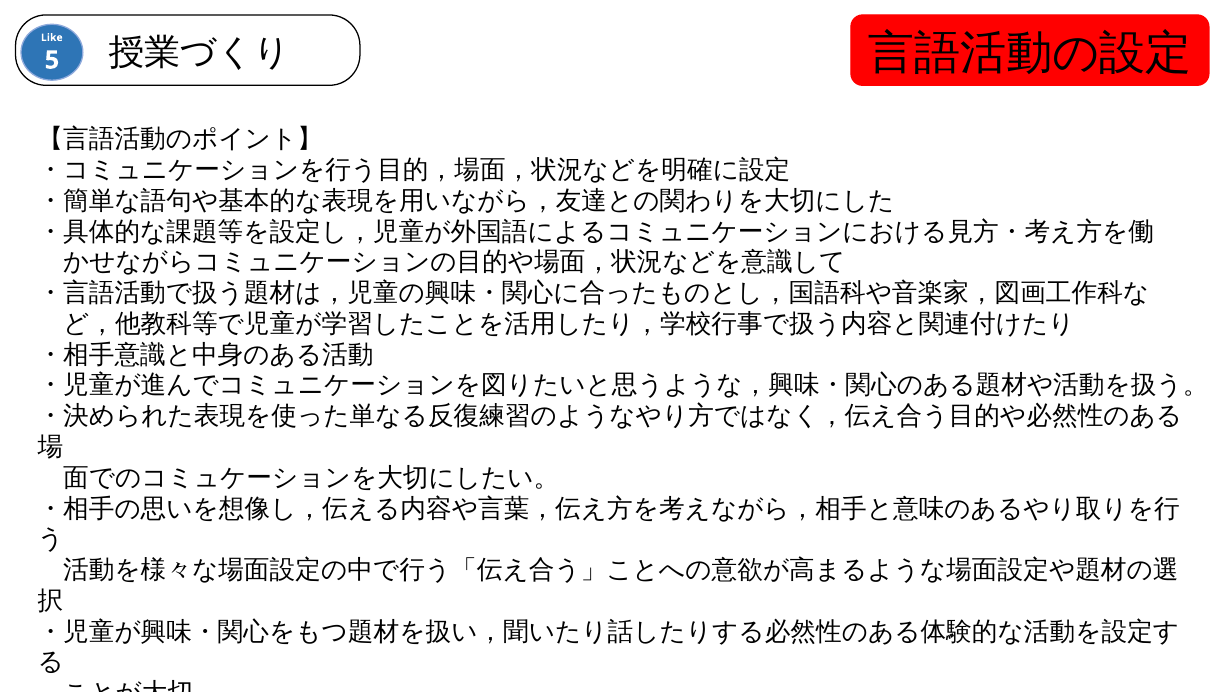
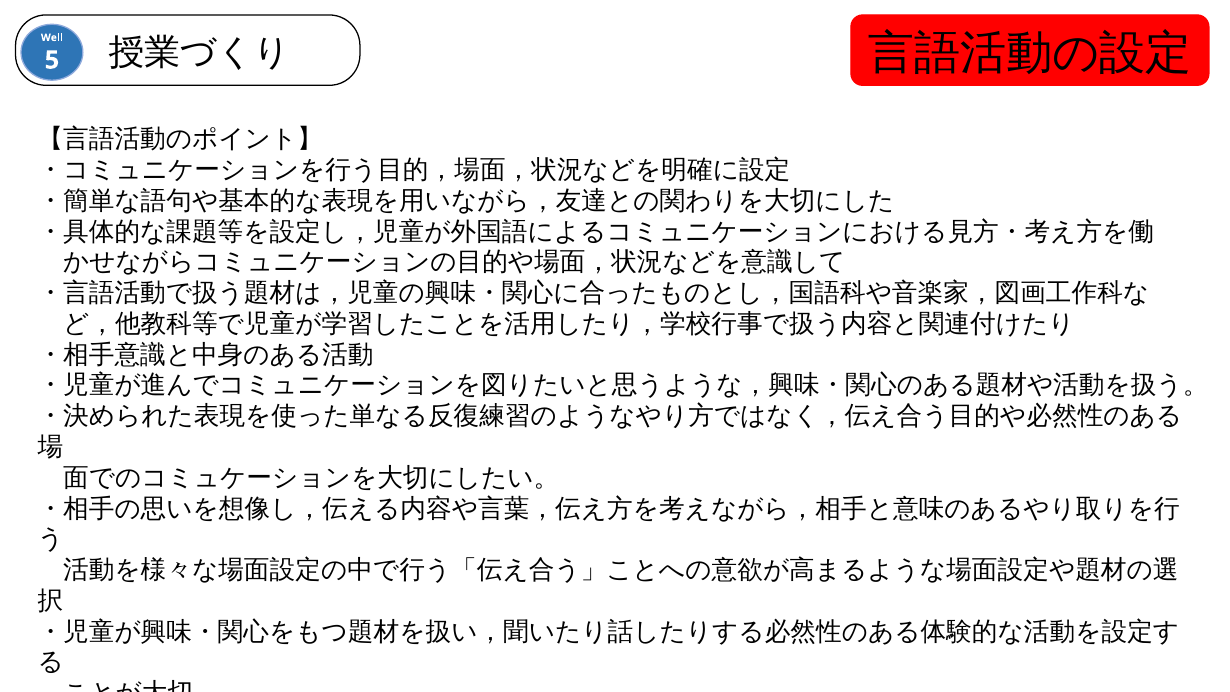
Like: Like -> Well (52, 38)
